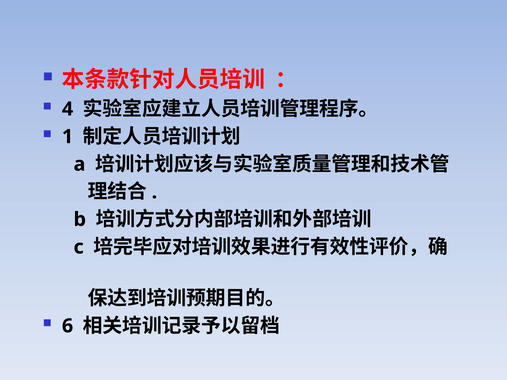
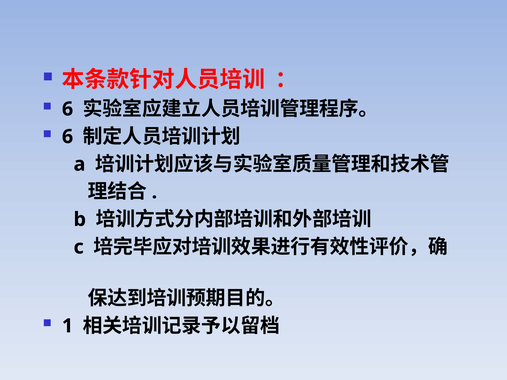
4: 4 -> 6 (68, 109)
1: 1 -> 6 (68, 137)
6: 6 -> 1 (68, 326)
